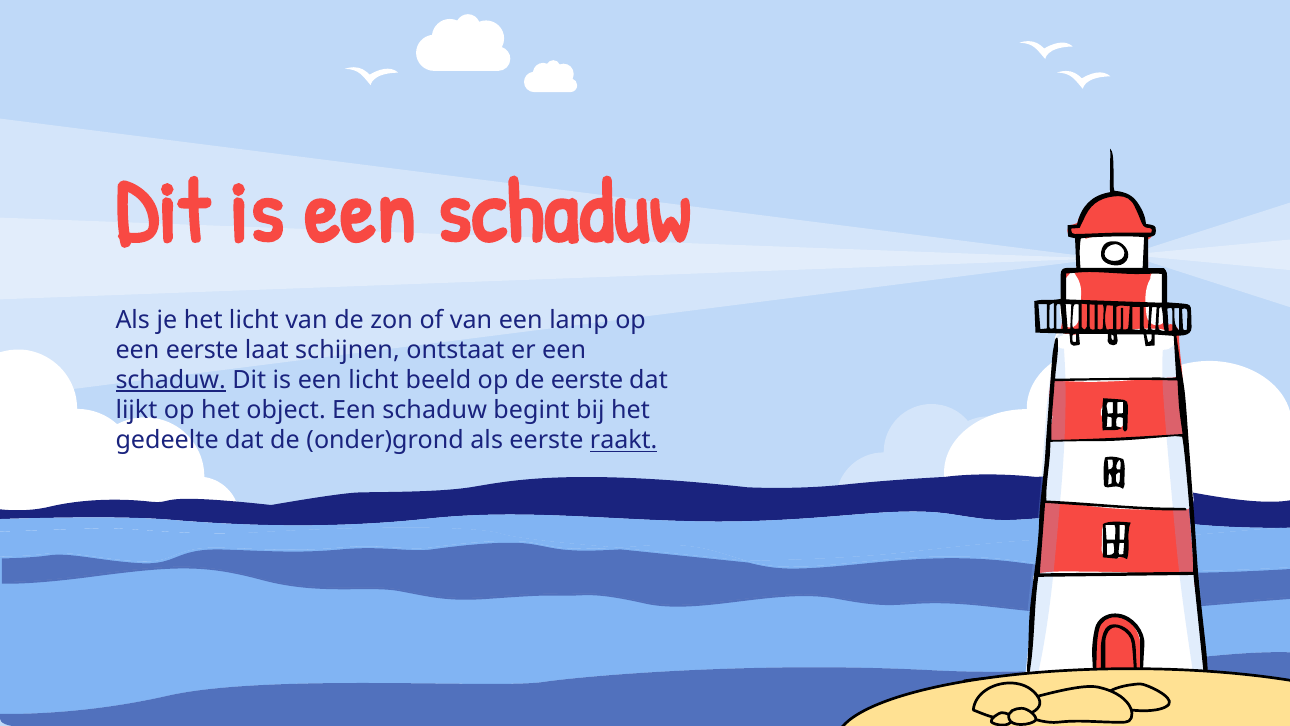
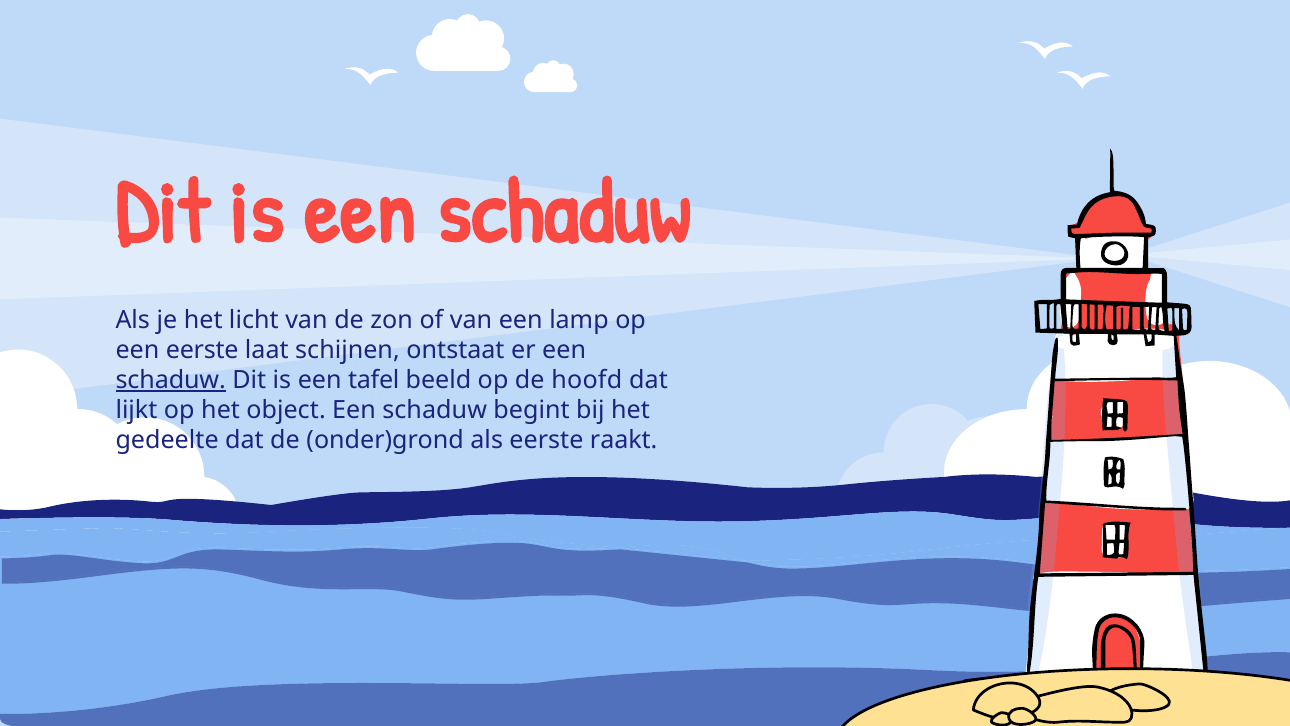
een licht: licht -> tafel (374, 380)
de eerste: eerste -> hoofd (587, 380)
raakt underline: present -> none (624, 440)
